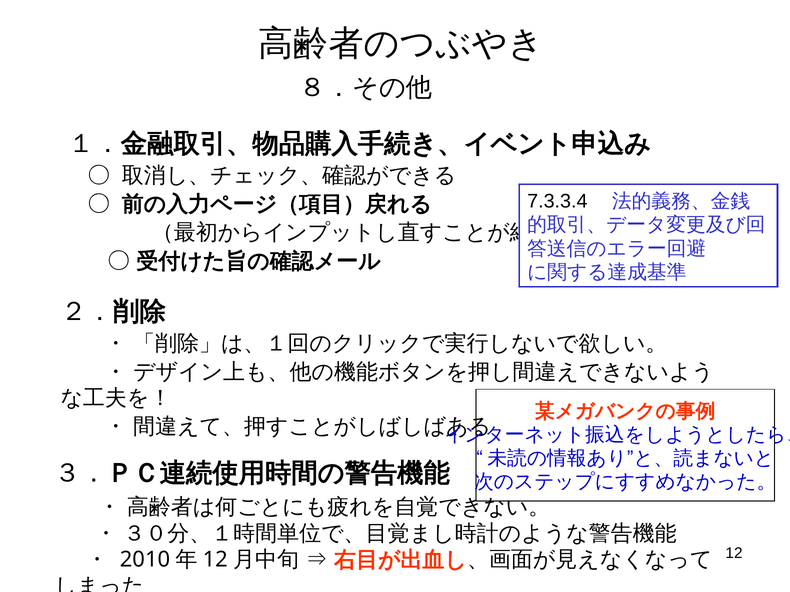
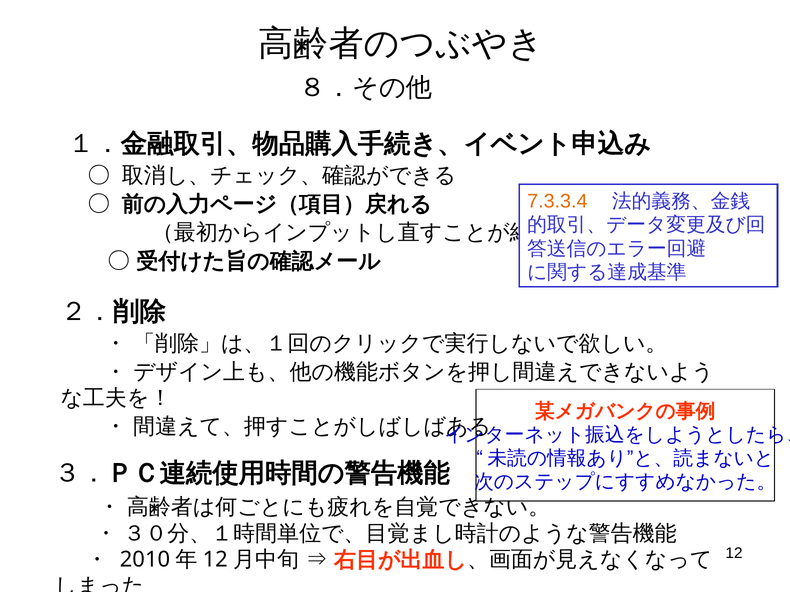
7.3.3.4 colour: black -> orange (557, 201)
